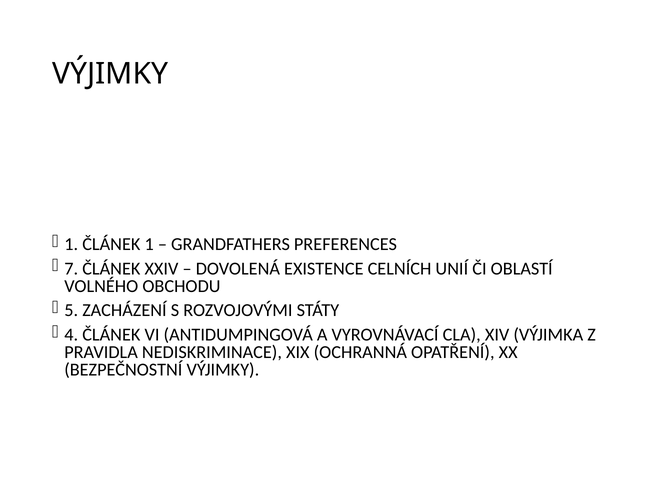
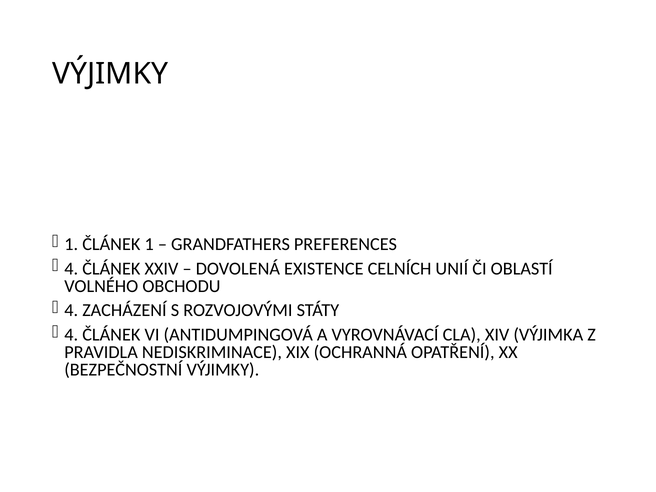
7: 7 -> 4 (71, 269)
5: 5 -> 4 (71, 310)
